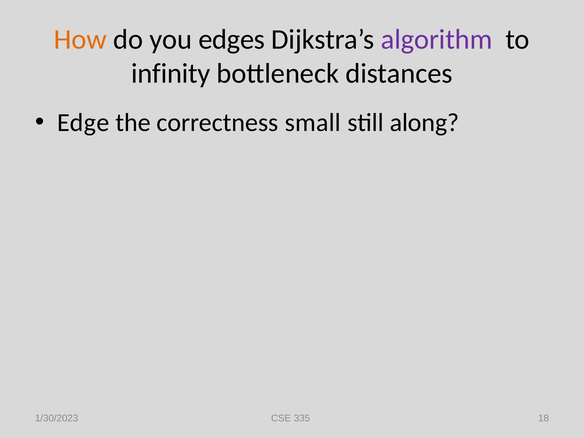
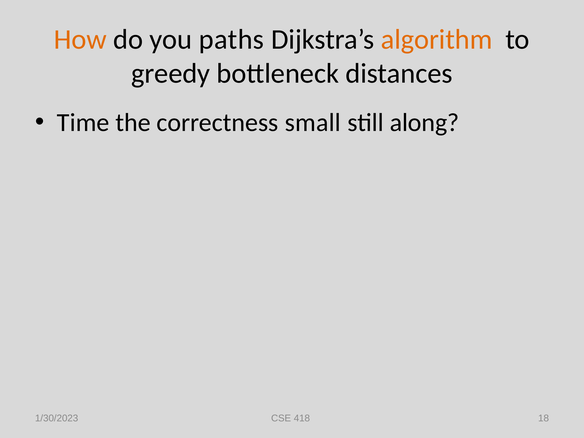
edges: edges -> paths (231, 39)
algorithm colour: purple -> orange (437, 39)
infinity: infinity -> greedy (171, 74)
Edge: Edge -> Time (83, 123)
335: 335 -> 418 (302, 418)
